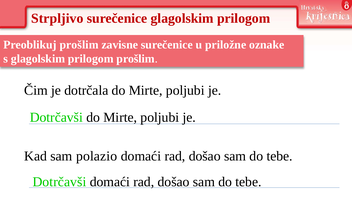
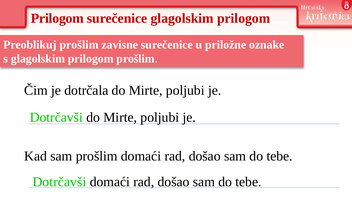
Strpljivo: Strpljivo -> Prilogom (57, 18)
sam polazio: polazio -> prošlim (97, 156)
